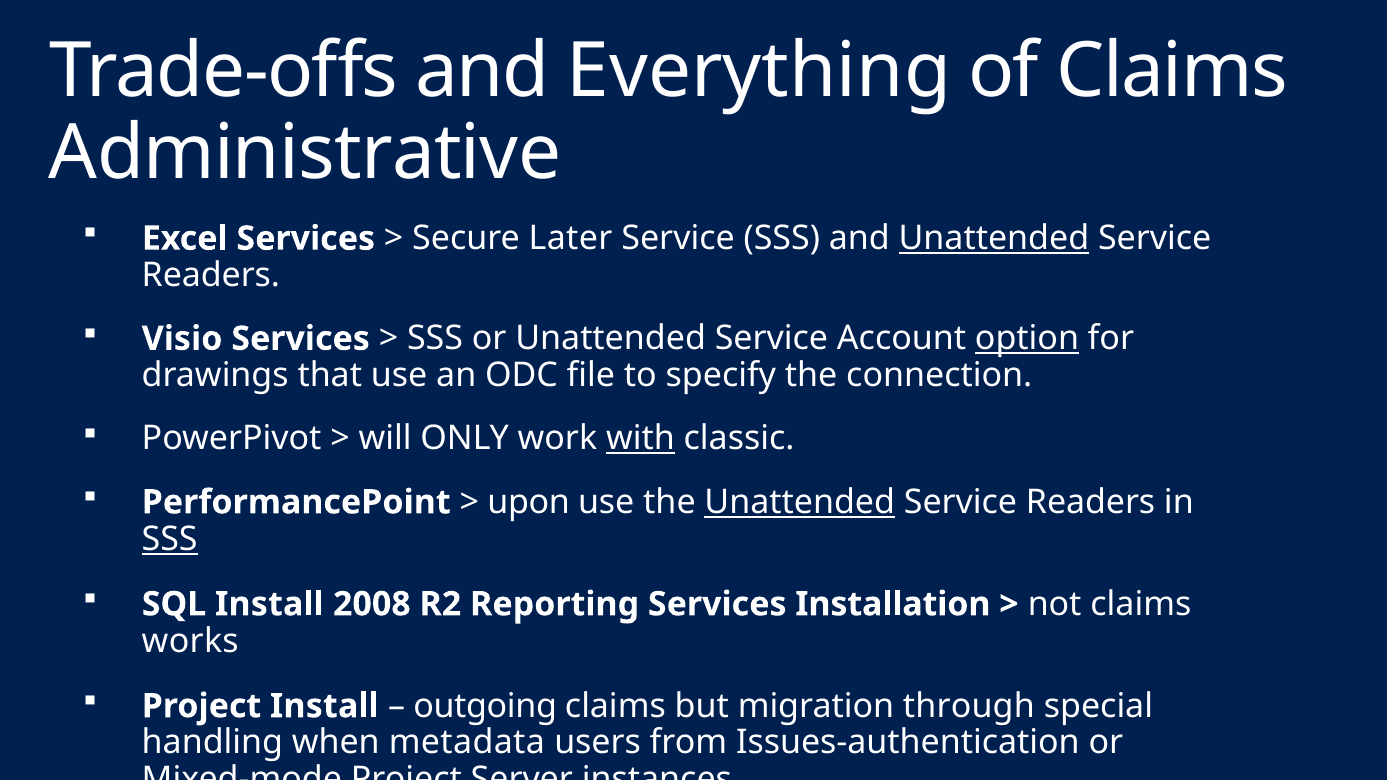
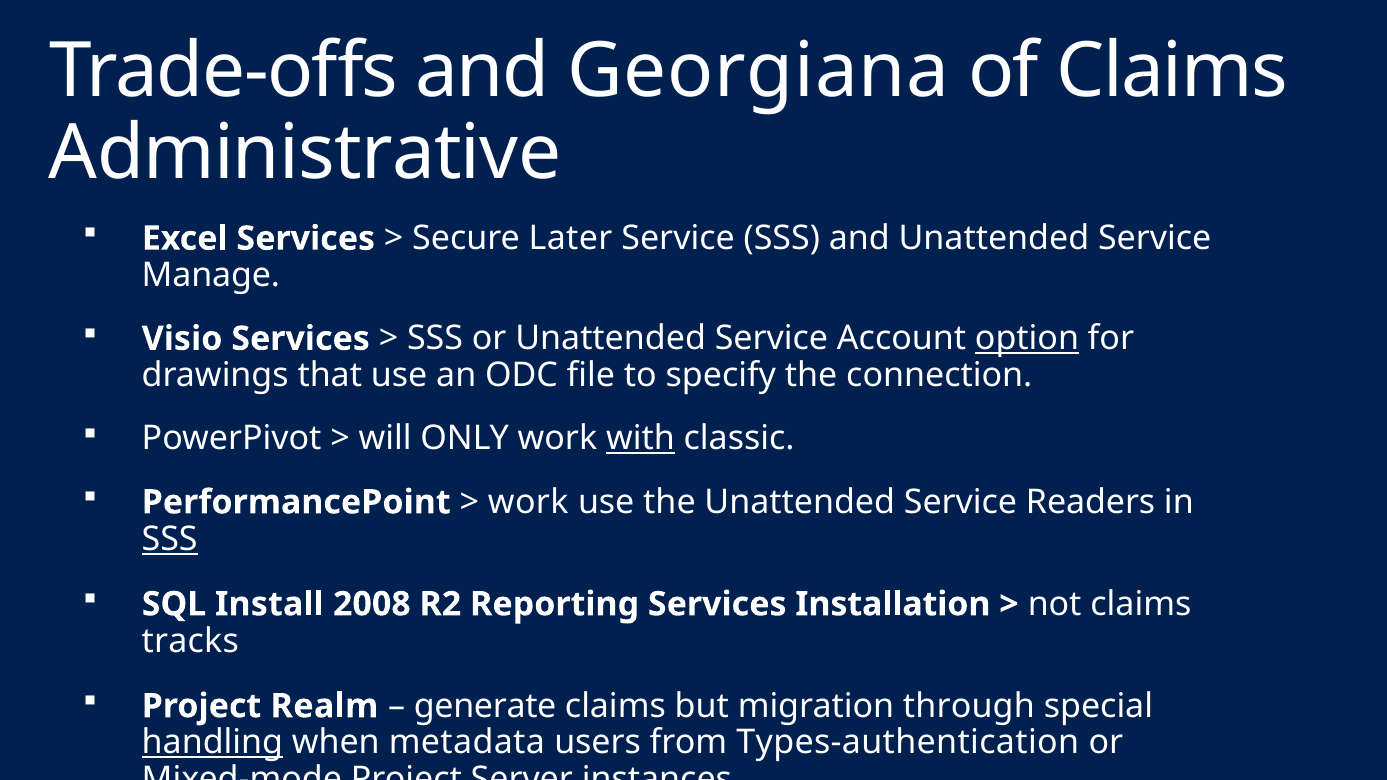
Everything: Everything -> Georgiana (759, 71)
Unattended underline: present -> none (994, 239)
Readers: Readers -> Manage (211, 275)
upon: upon -> work (528, 502)
Unattended underline: present -> none (800, 502)
works: works -> tracks (190, 641)
Project Install: Install -> Realm (324, 706)
outgoing: outgoing -> generate (485, 706)
handling underline: none -> present (212, 743)
Issues-authentication: Issues-authentication -> Types-authentication (908, 743)
